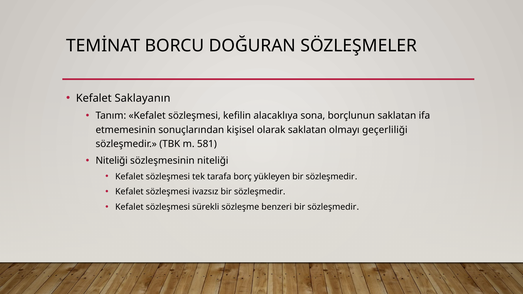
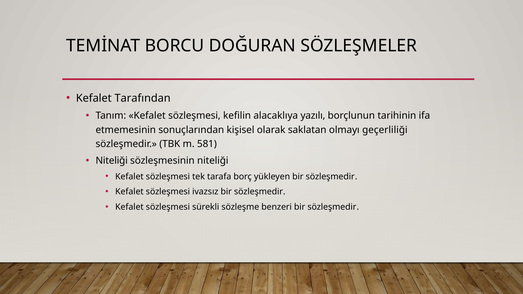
Saklayanın: Saklayanın -> Tarafından (143, 98)
sona: sona -> yazılı (313, 116)
borçlunun saklatan: saklatan -> tarihinin (397, 116)
